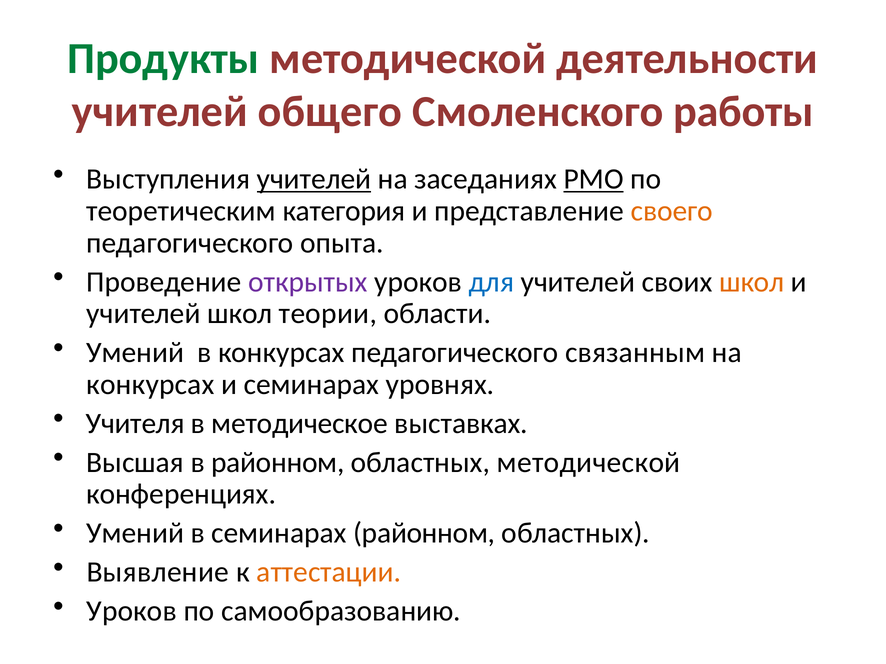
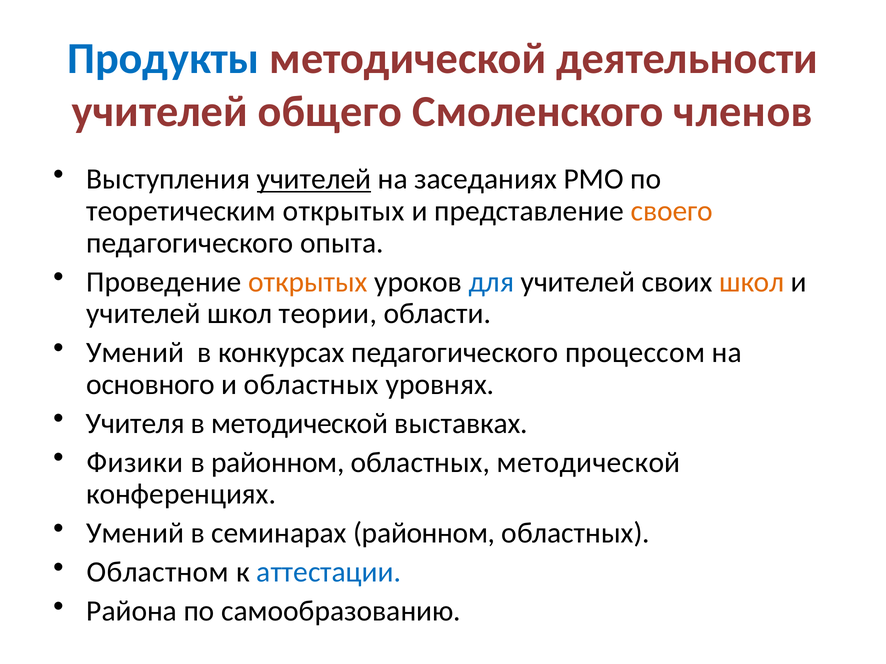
Продукты colour: green -> blue (163, 58)
работы: работы -> членов (743, 112)
РМО underline: present -> none (594, 179)
теоретическим категория: категория -> открытых (344, 211)
открытых colour: purple -> orange (308, 282)
связанным: связанным -> процессом (635, 353)
конкурсах: конкурсах -> основного (151, 385)
и семинарах: семинарах -> областных (311, 385)
в методическое: методическое -> методической (300, 424)
Высшая: Высшая -> Физики (135, 463)
Выявление: Выявление -> Областном (158, 572)
аттестации colour: orange -> blue (329, 572)
Уроков: Уроков -> Района (132, 611)
